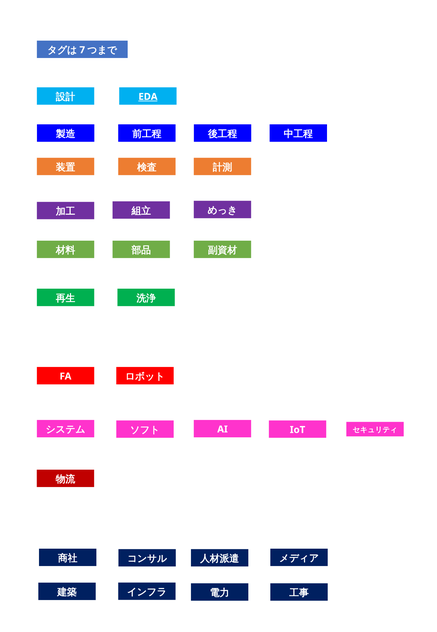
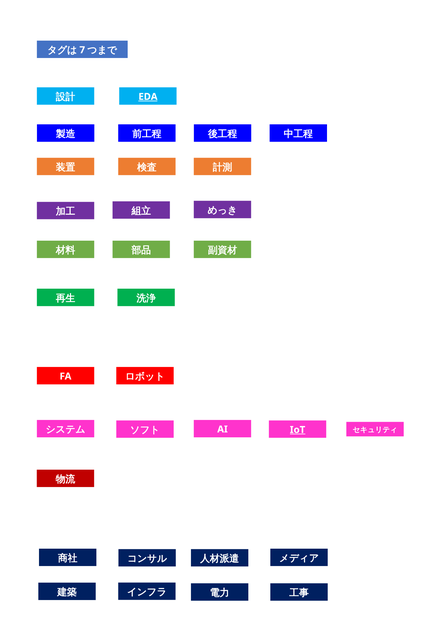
IoT underline: none -> present (298, 429)
